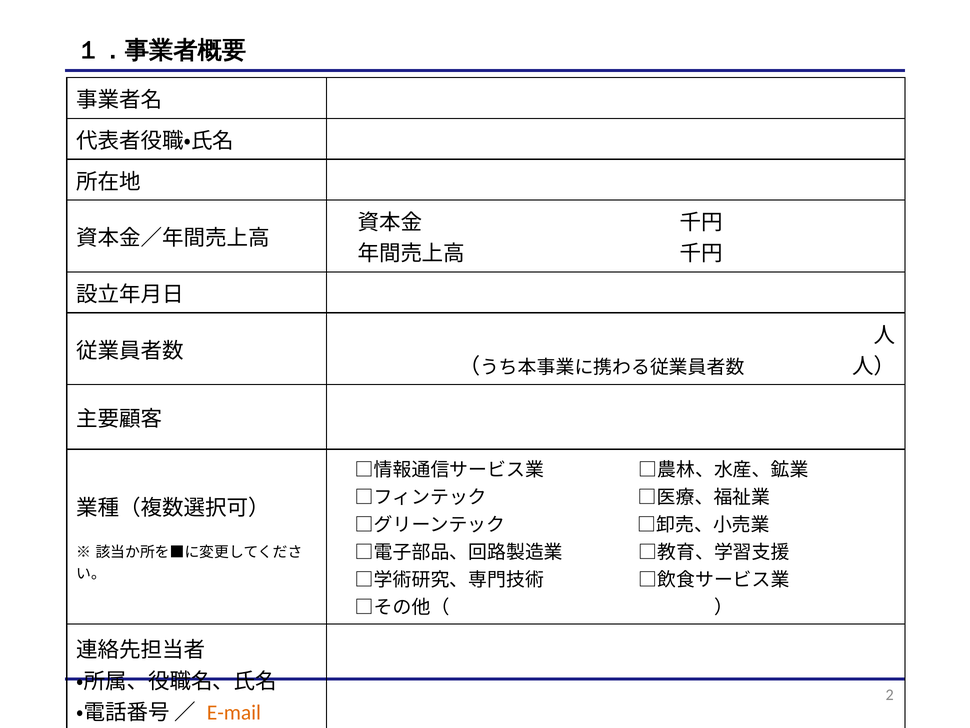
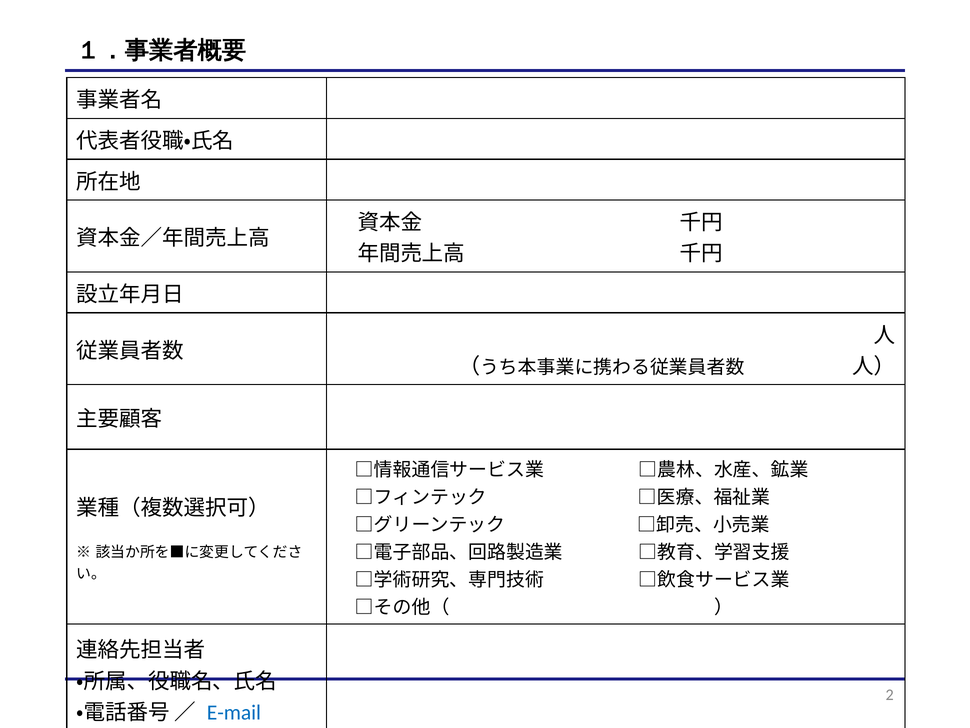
E-mail colour: orange -> blue (234, 712)
